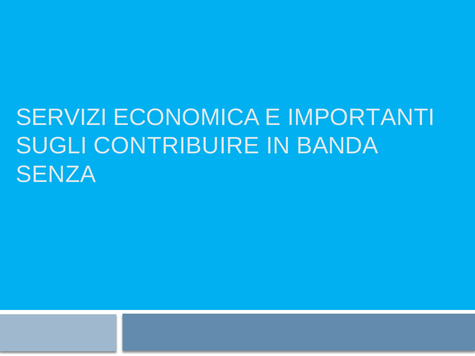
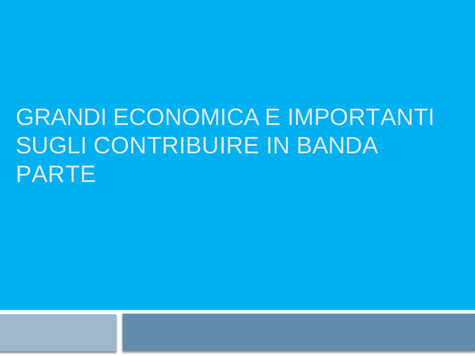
SERVIZI: SERVIZI -> GRANDI (61, 117)
SENZA: SENZA -> PARTE (56, 174)
